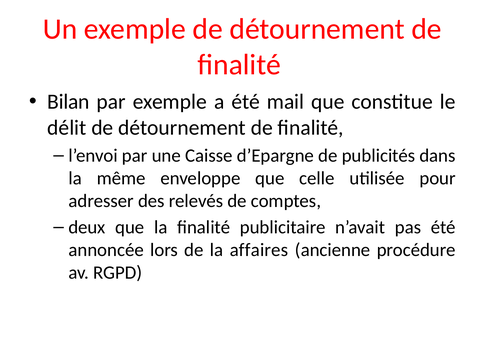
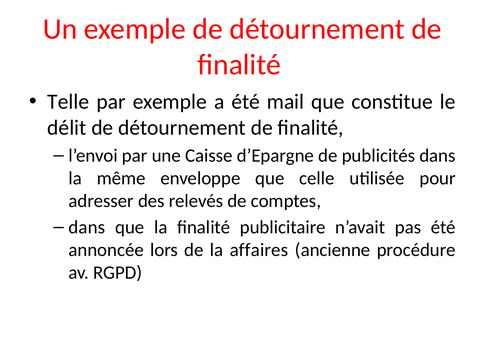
Bilan: Bilan -> Telle (68, 102)
deux: deux -> dans (87, 227)
